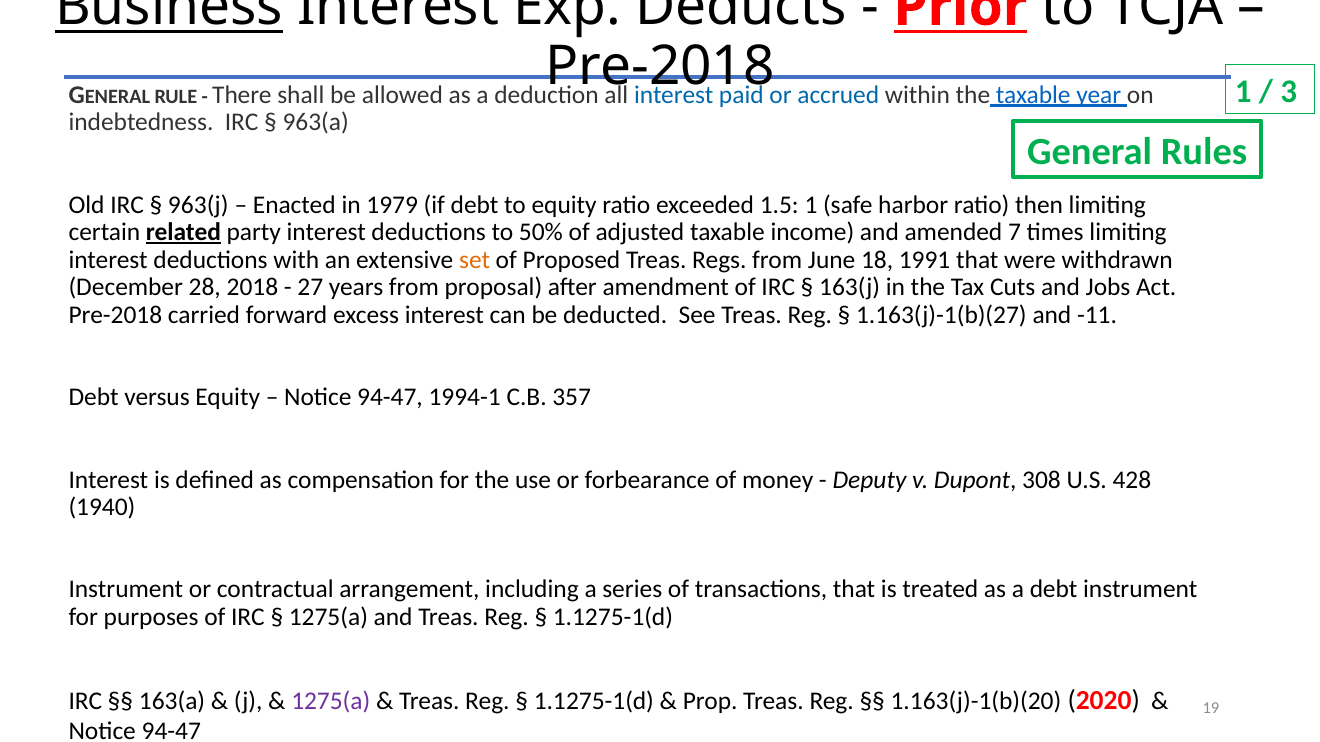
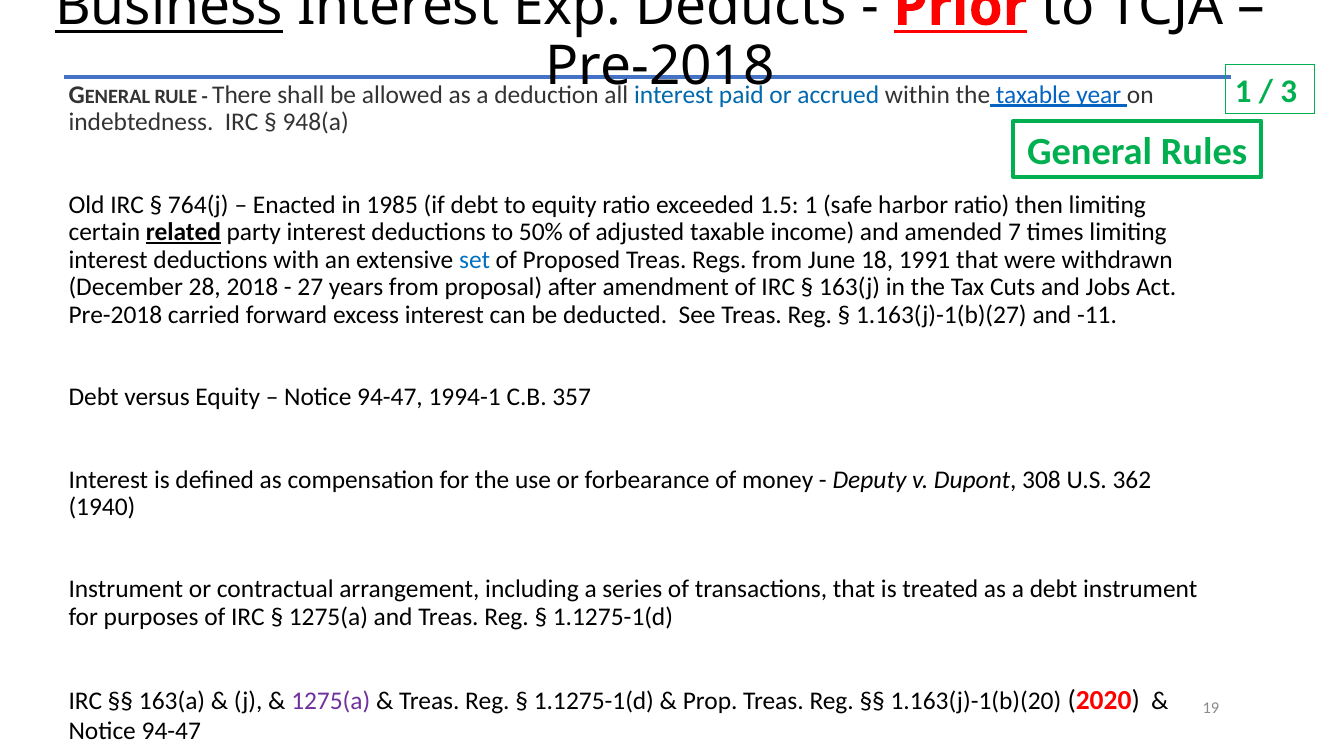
963(a: 963(a -> 948(a (316, 122)
963(j: 963(j -> 764(j (198, 205)
1979: 1979 -> 1985 (392, 205)
set colour: orange -> blue (475, 260)
428: 428 -> 362 (1132, 480)
